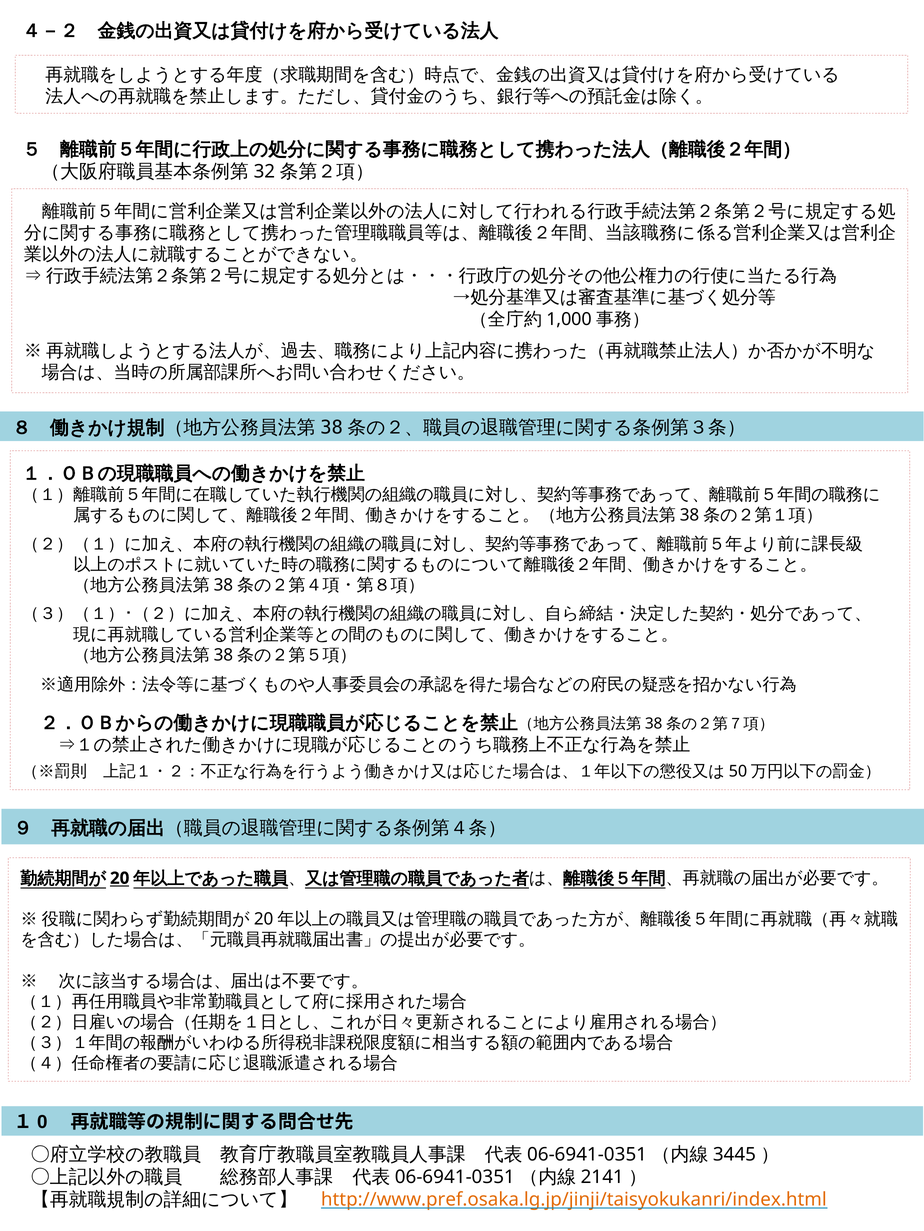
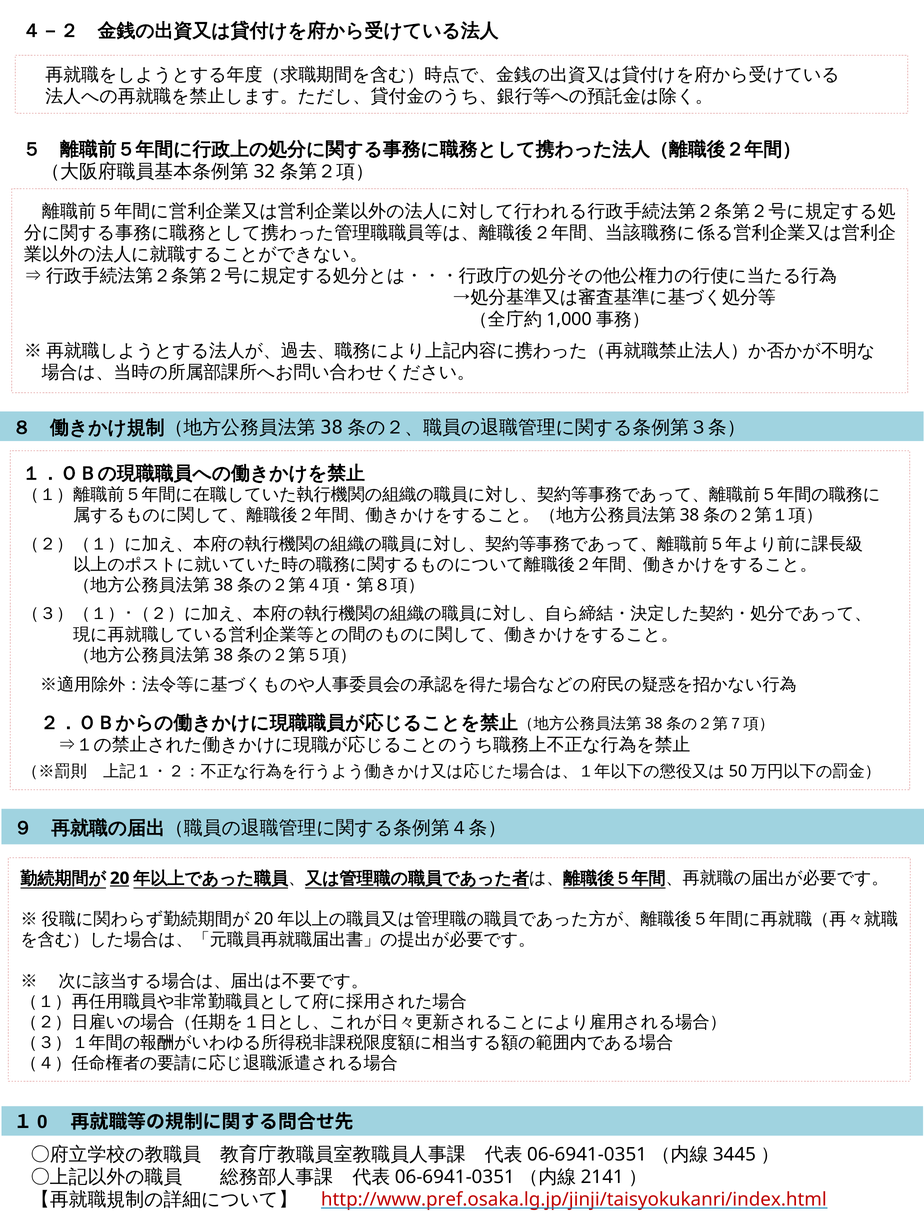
http://www.pref.osaka.lg.jp/jinji/taisyokukanri/index.html colour: orange -> red (574, 1200)
